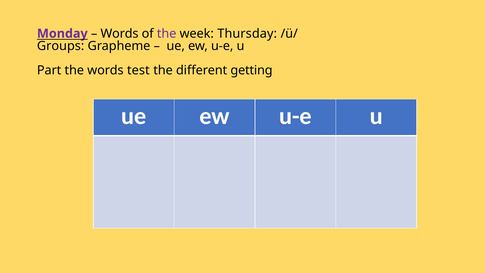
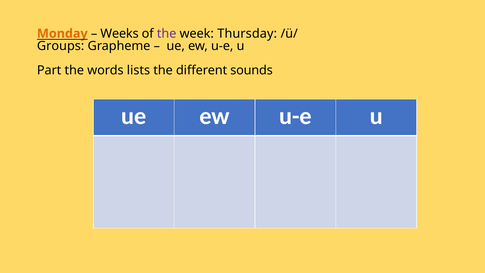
Monday colour: purple -> orange (62, 34)
Words: Words -> Weeks (120, 34)
test: test -> lists (138, 70)
getting: getting -> sounds (252, 70)
